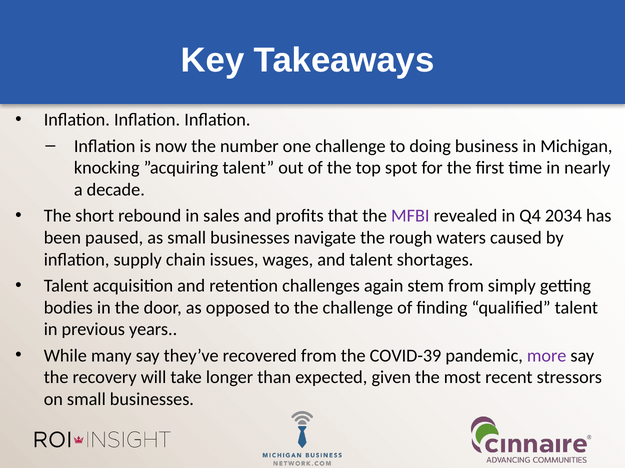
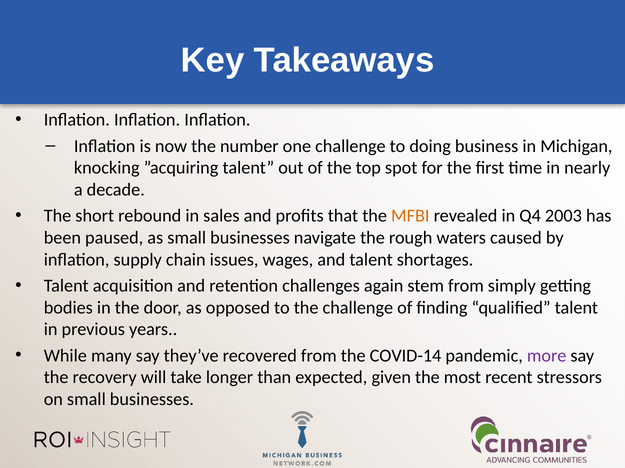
MFBI colour: purple -> orange (410, 216)
2034: 2034 -> 2003 (563, 216)
COVID-39: COVID-39 -> COVID-14 (406, 356)
